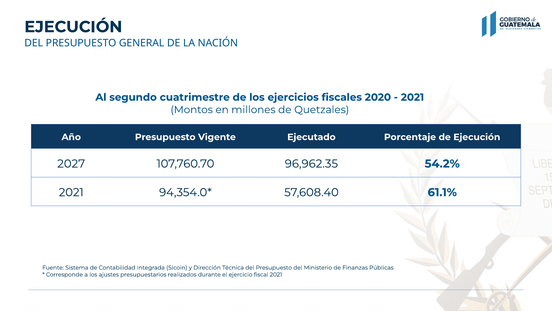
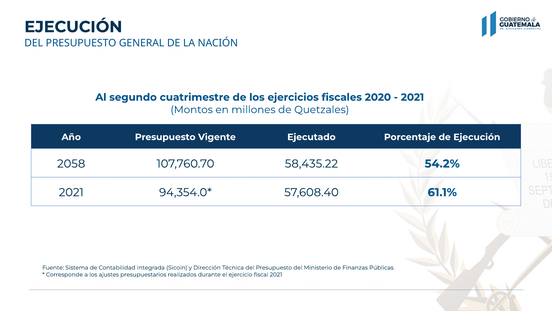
2027: 2027 -> 2058 (71, 163)
96,962.35: 96,962.35 -> 58,435.22 (311, 163)
